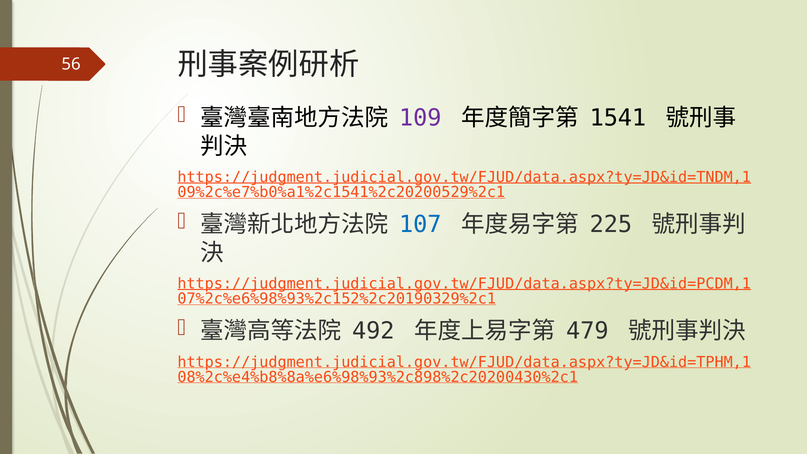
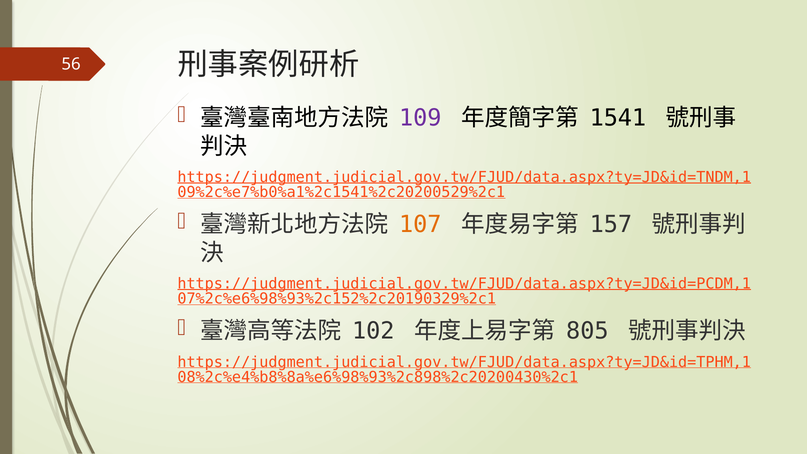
107 colour: blue -> orange (420, 225)
225: 225 -> 157 (611, 225)
492: 492 -> 102 (373, 331)
479: 479 -> 805 (587, 331)
